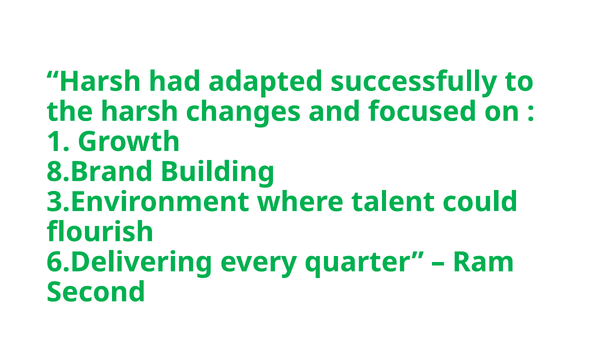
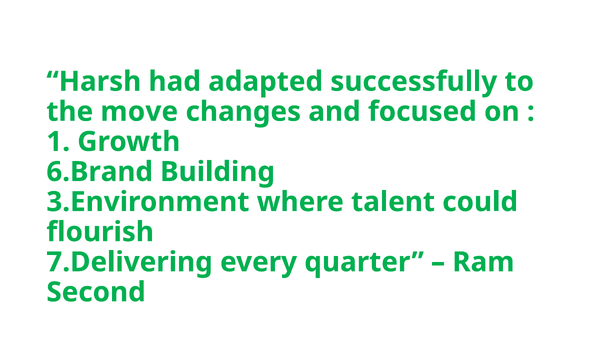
the harsh: harsh -> move (139, 112)
8.Brand: 8.Brand -> 6.Brand (100, 172)
6.Delivering: 6.Delivering -> 7.Delivering (130, 262)
